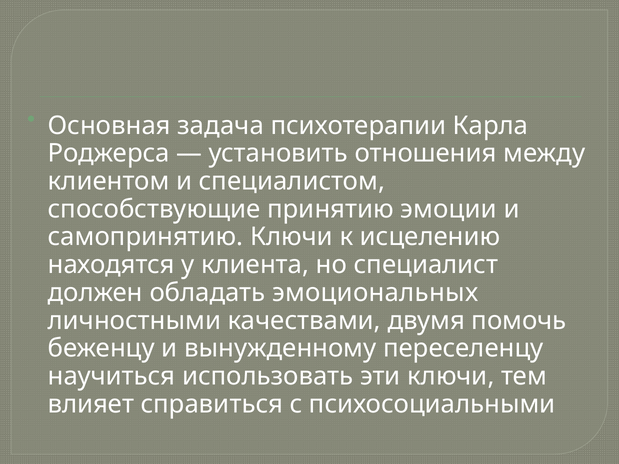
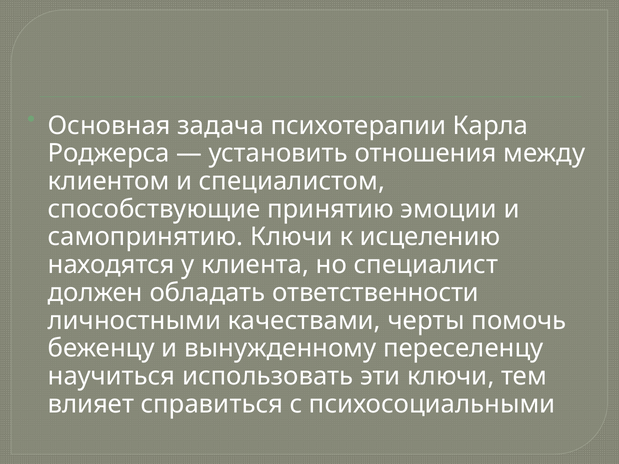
эмоциональных: эмоциональных -> ответственности (376, 293)
двумя: двумя -> черты (426, 321)
